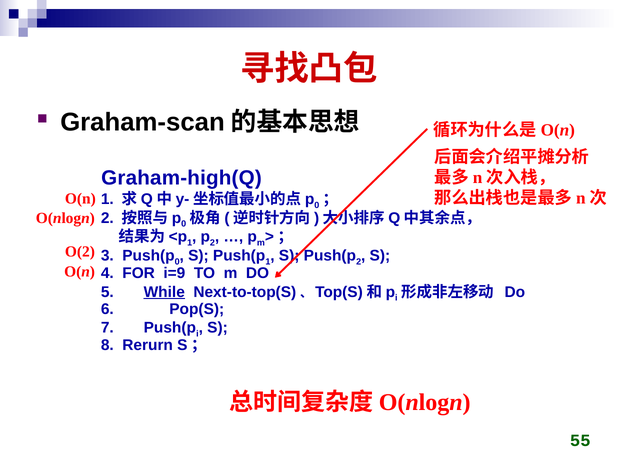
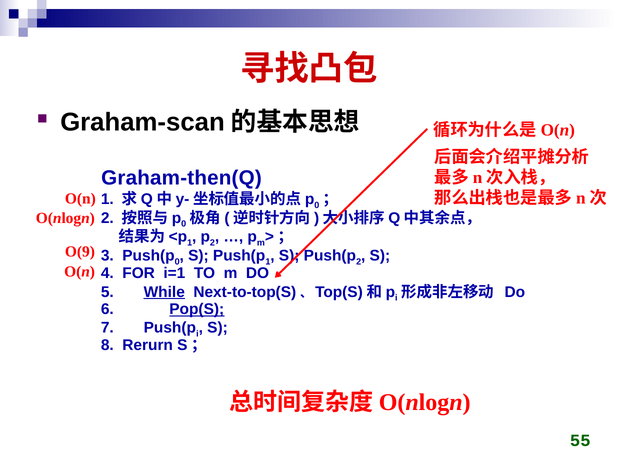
Graham-high(Q: Graham-high(Q -> Graham-then(Q (181, 178)
O(2: O(2 -> O(9 (80, 252)
i=9: i=9 -> i=1 (174, 273)
Pop(S underline: none -> present (197, 310)
